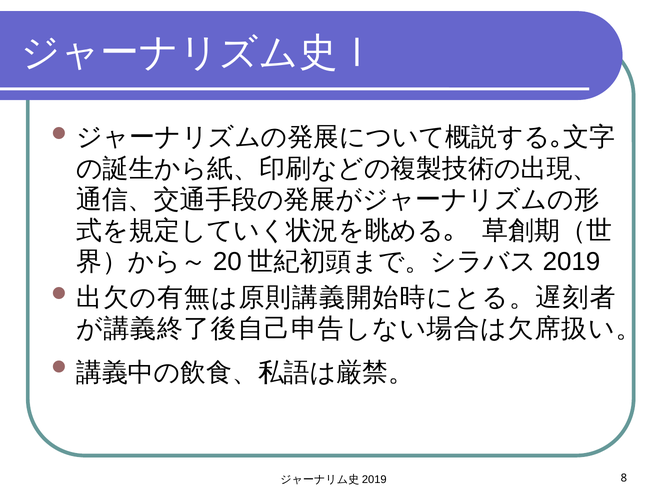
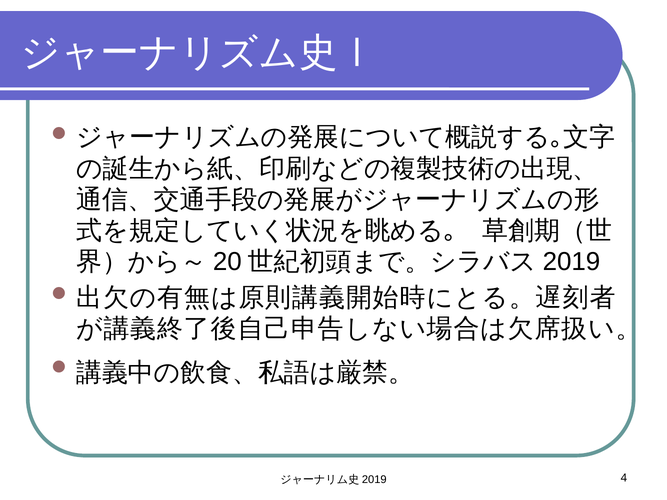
8: 8 -> 4 (624, 478)
